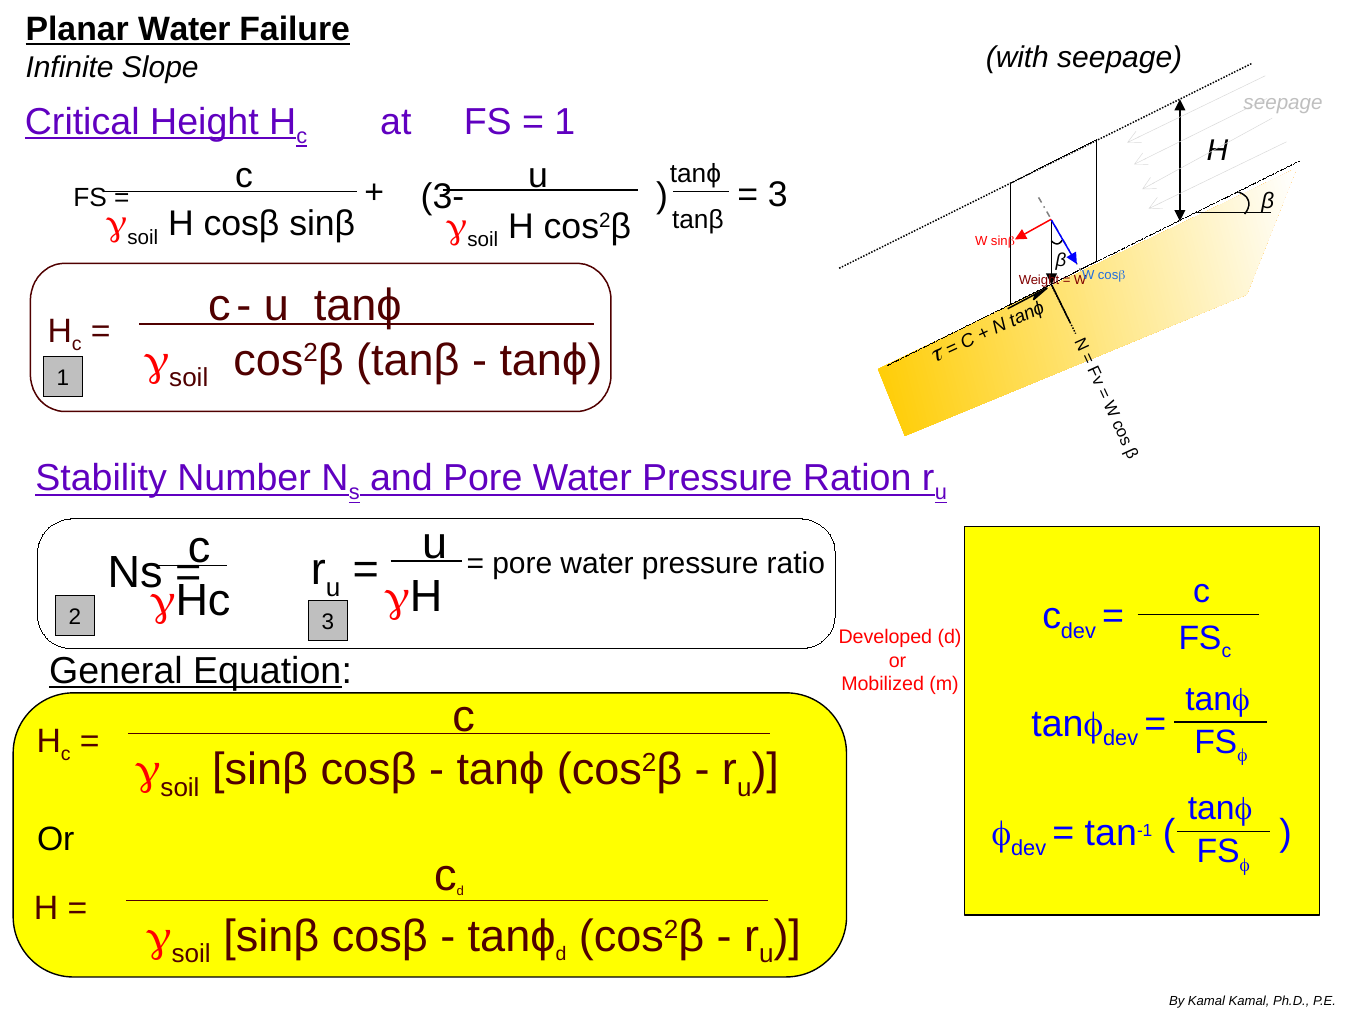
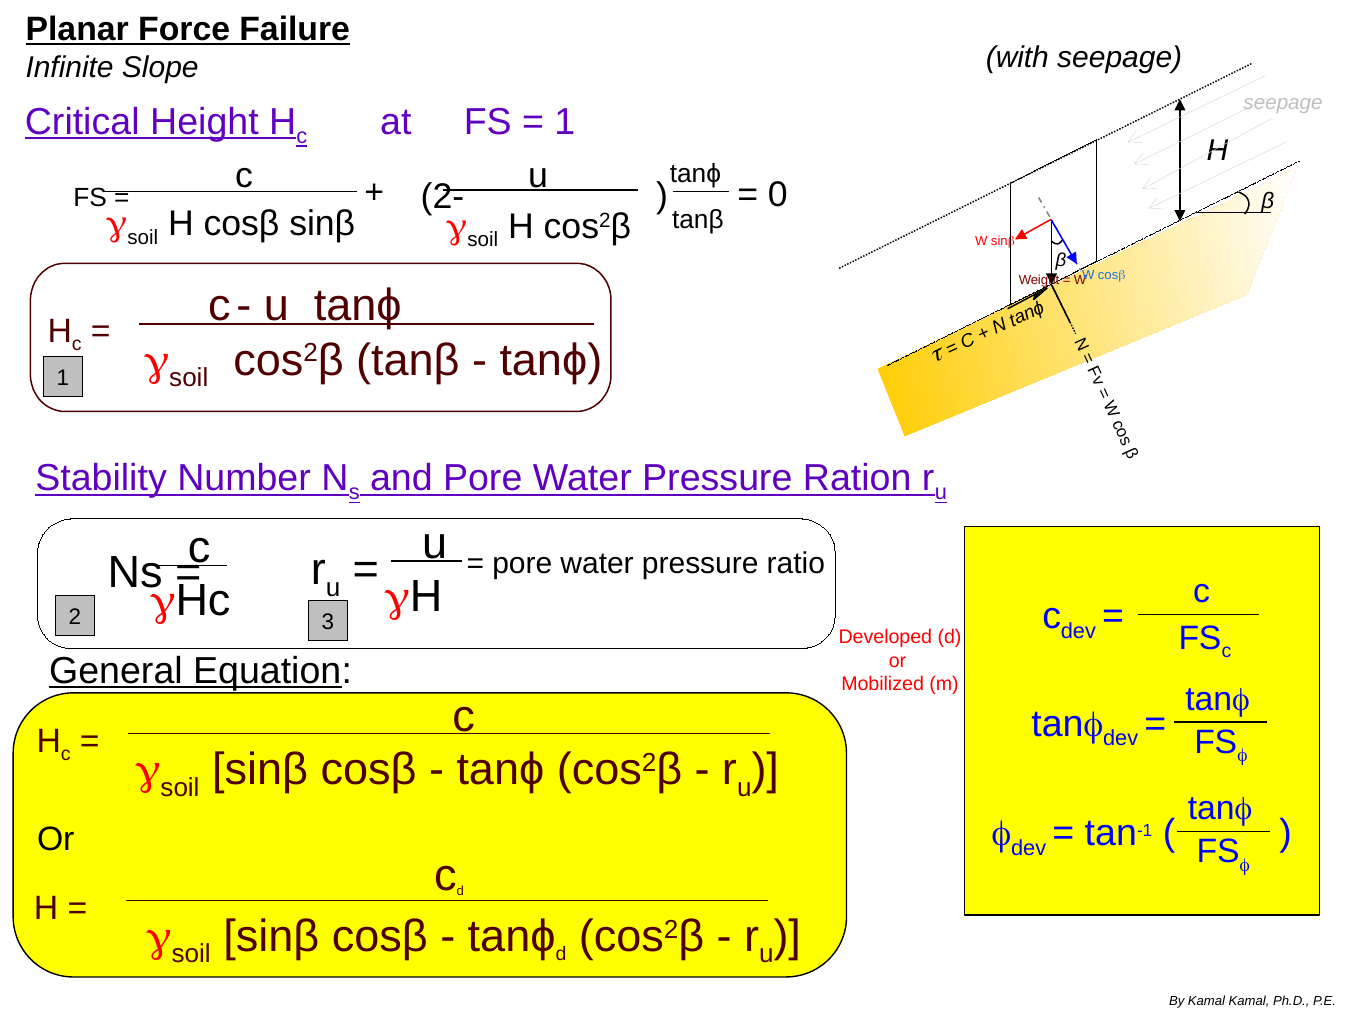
Planar Water: Water -> Force (184, 29)
3: 3 -> 0 (778, 195)
3-: 3- -> 2- (442, 197)
